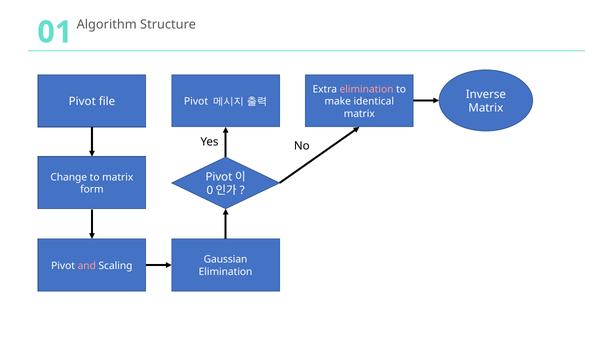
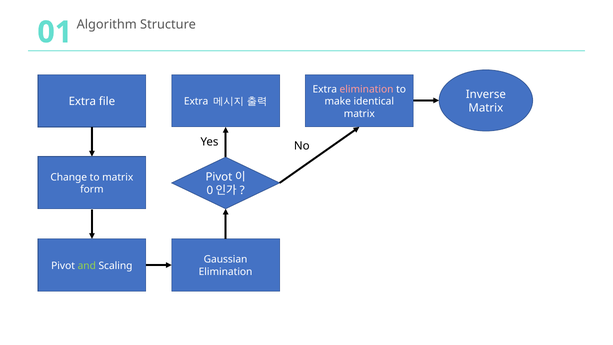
Pivot: Pivot -> Extra (82, 102)
Pivot: Pivot -> Extra (196, 101)
and colour: pink -> light green (87, 266)
